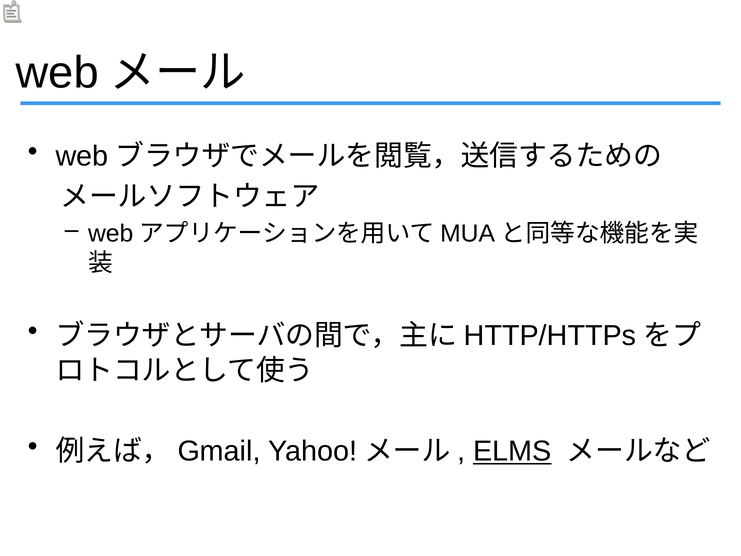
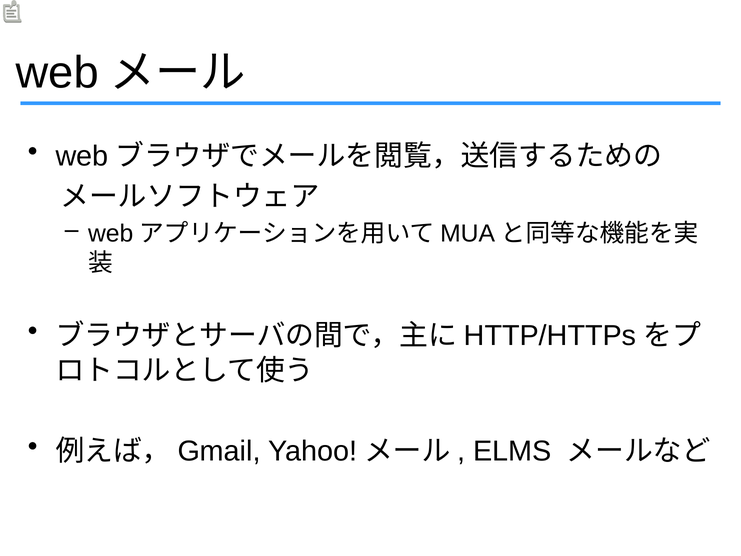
ELMS underline: present -> none (512, 451)
